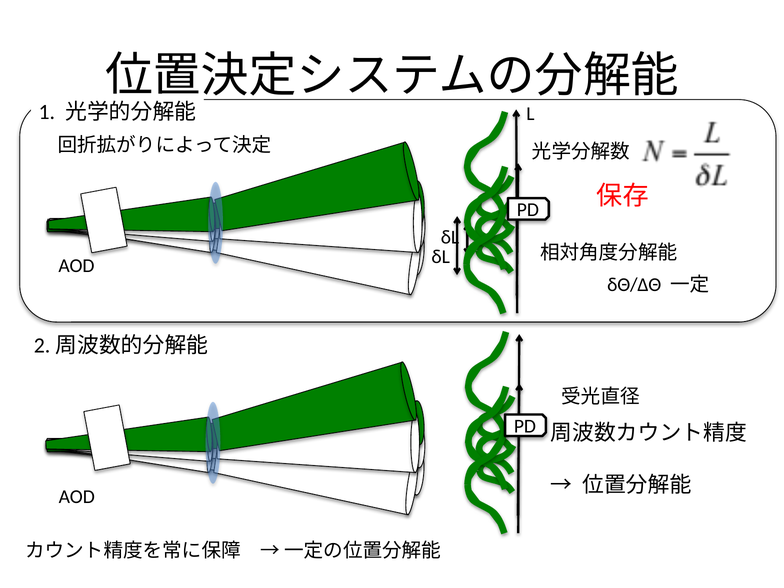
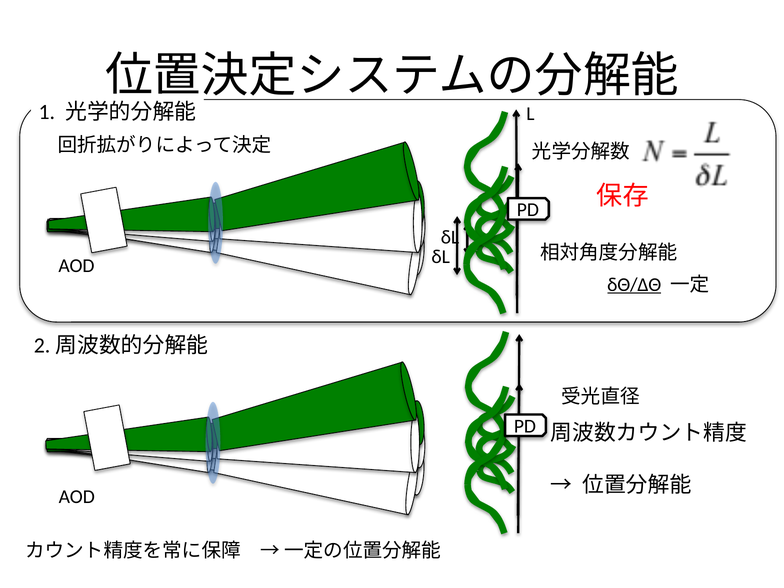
δΘ/ΔΘ underline: none -> present (634, 285)
